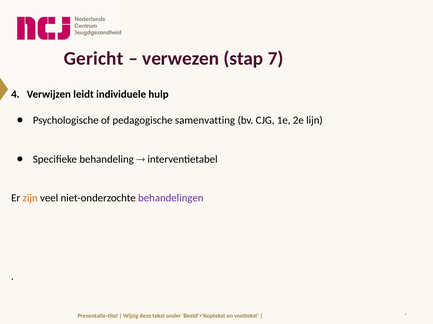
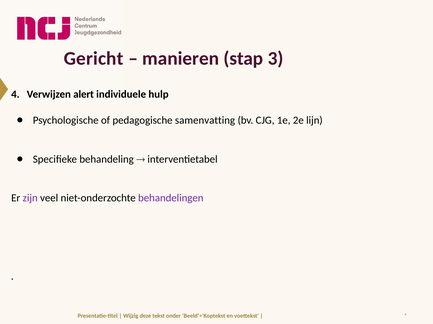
verwezen: verwezen -> manieren (181, 59)
7: 7 -> 3 (276, 59)
leidt: leidt -> alert (84, 95)
zijn colour: orange -> purple (30, 199)
